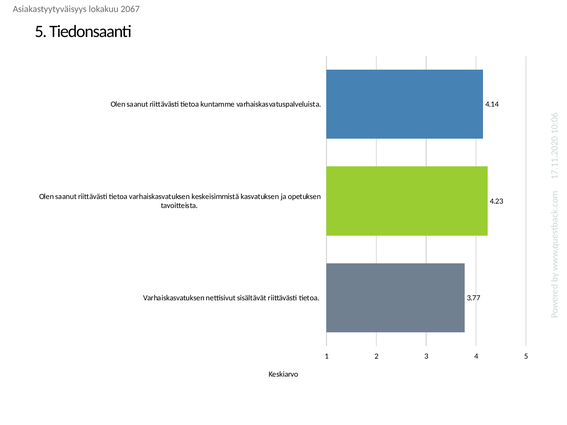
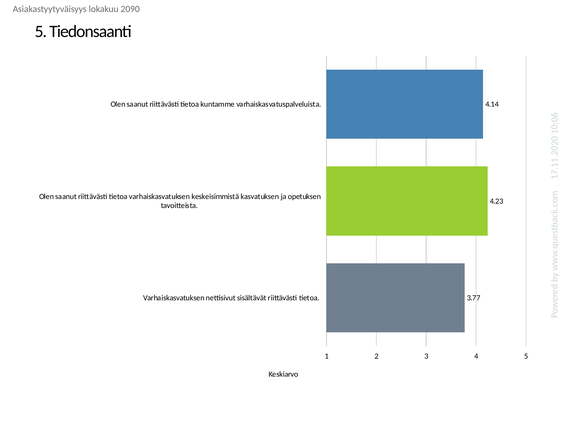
2067: 2067 -> 2090 (130, 9)
